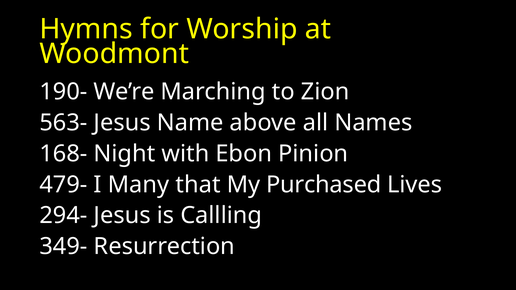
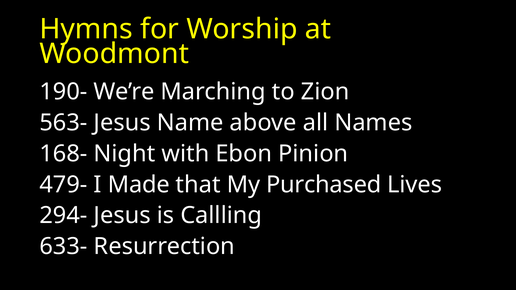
Many: Many -> Made (139, 185)
349-: 349- -> 633- (63, 247)
